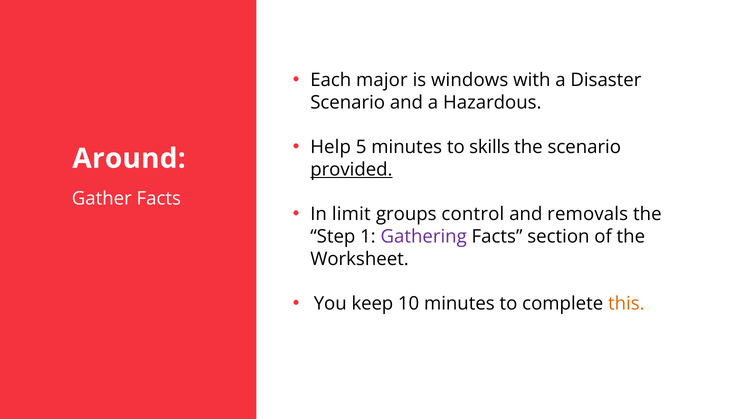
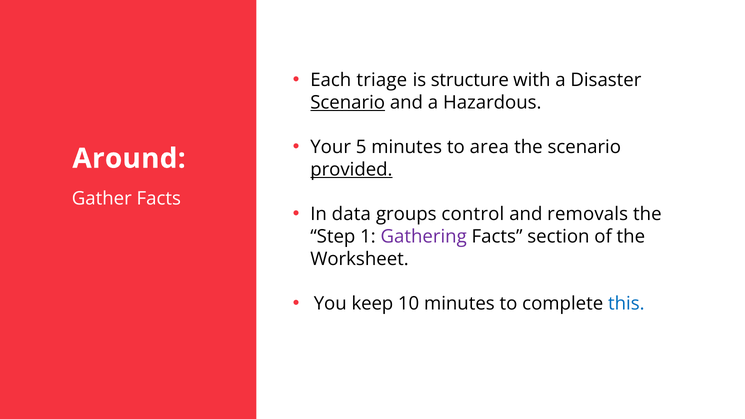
major: major -> triage (382, 80)
windows: windows -> structure (470, 80)
Scenario underline: none -> present (348, 103)
Help: Help -> Your (331, 147)
skills: skills -> area (489, 147)
limit: limit -> data (351, 214)
this colour: orange -> blue (626, 304)
